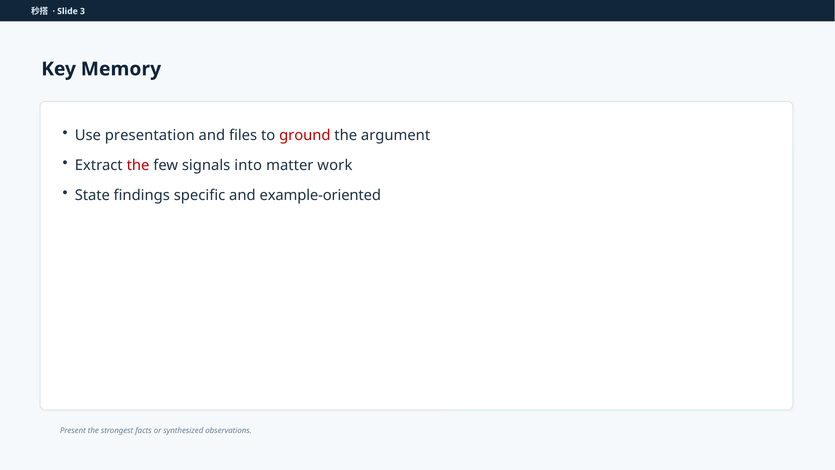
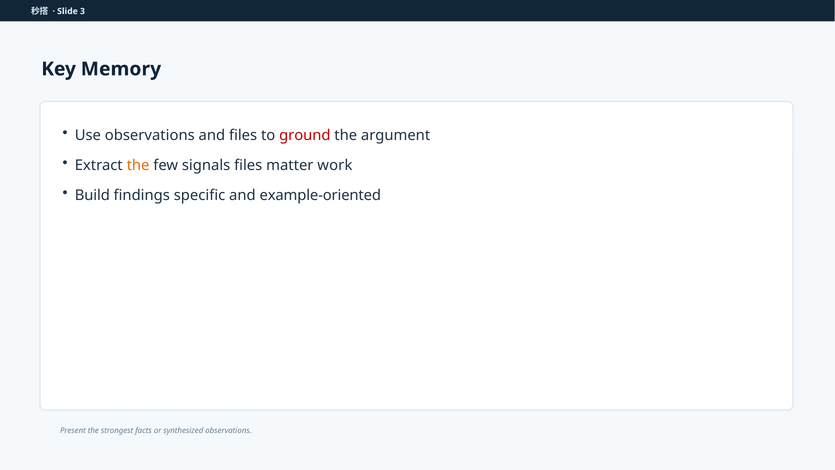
Use presentation: presentation -> observations (150, 135)
the colour: red -> orange (138, 165)
signals into: into -> files (248, 165)
State: State -> Build (92, 195)
